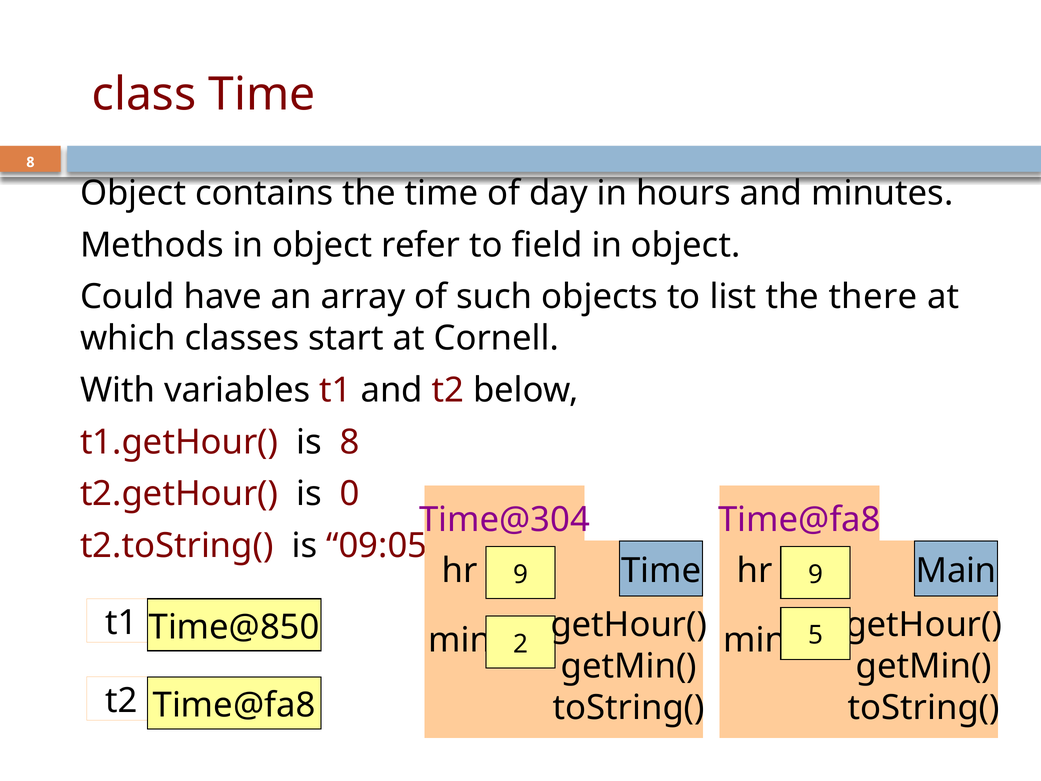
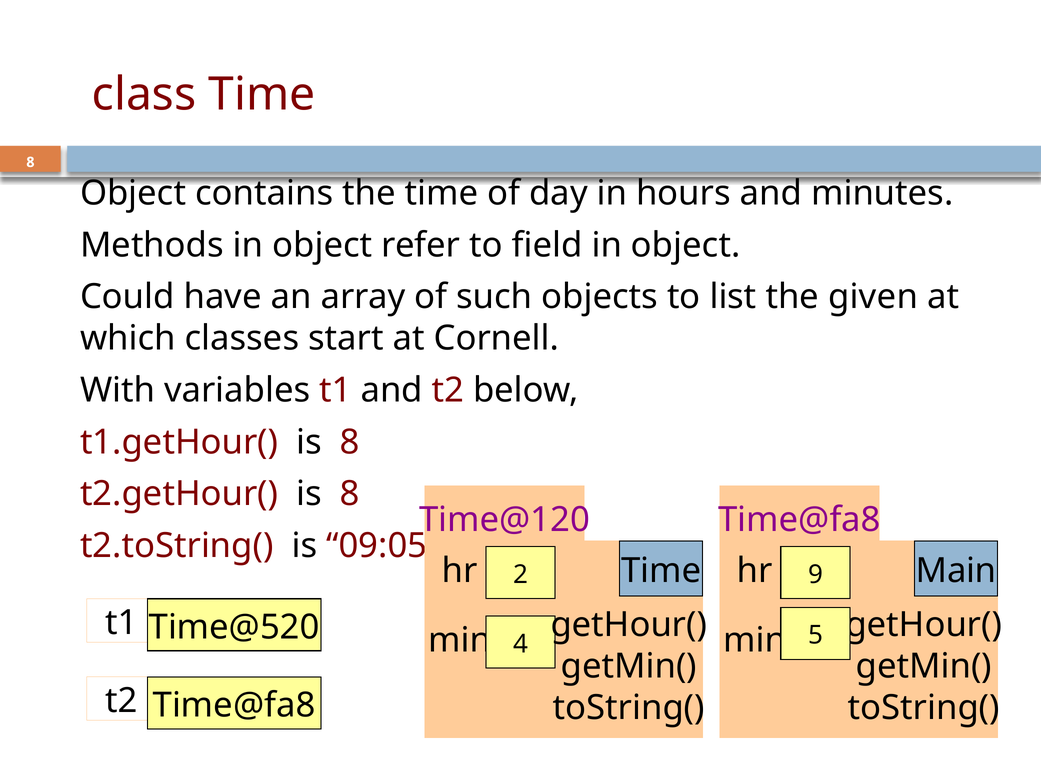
there: there -> given (873, 297)
t2.getHour( is 0: 0 -> 8 (350, 494)
Time@304: Time@304 -> Time@120 (505, 520)
9: 9 -> 2 (521, 574)
Time@850: Time@850 -> Time@520 (234, 627)
2: 2 -> 4 (521, 644)
